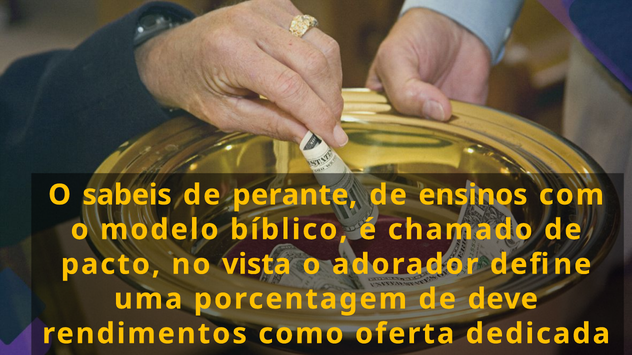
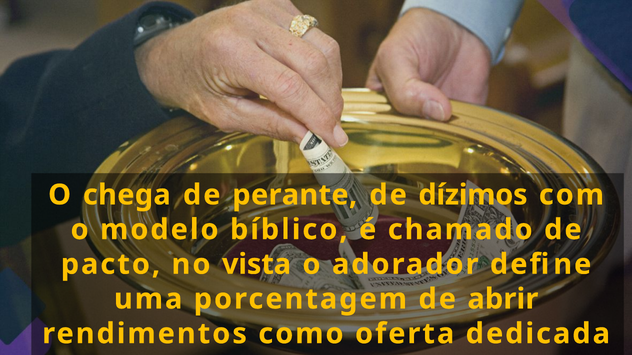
sabeis: sabeis -> chega (127, 195)
ensinos: ensinos -> dízimos (473, 195)
deve: deve -> abrir (503, 299)
